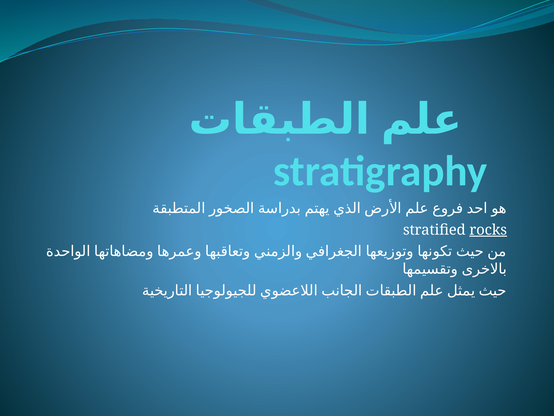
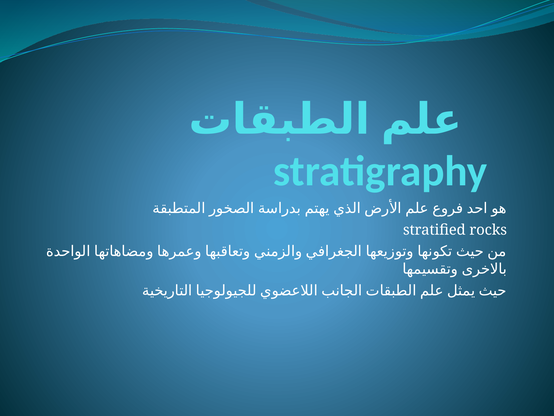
rocks underline: present -> none (488, 230)
